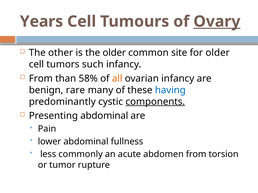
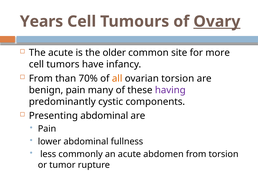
The other: other -> acute (61, 53)
for older: older -> more (218, 53)
such: such -> have (93, 65)
58%: 58% -> 70% (88, 79)
ovarian infancy: infancy -> torsion (178, 79)
benign rare: rare -> pain (76, 90)
having colour: blue -> purple (170, 90)
components underline: present -> none (155, 102)
